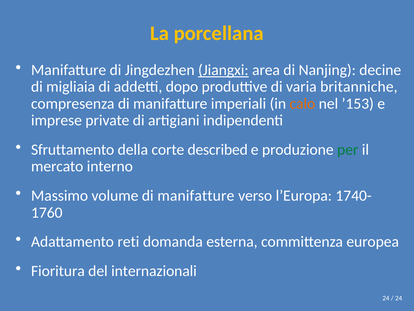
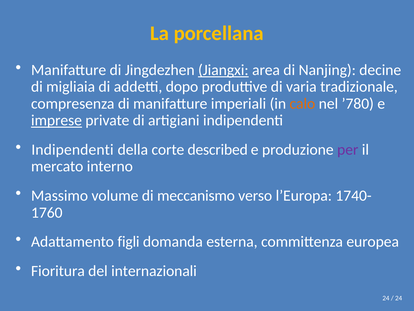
britanniche: britanniche -> tradizionale (359, 87)
’153: ’153 -> ’780 (358, 103)
imprese underline: none -> present (56, 120)
Sfruttamento: Sfruttamento -> Indipendenti (73, 149)
per colour: green -> purple (348, 149)
volume di manifatture: manifatture -> meccanismo (196, 195)
reti: reti -> figli (128, 241)
